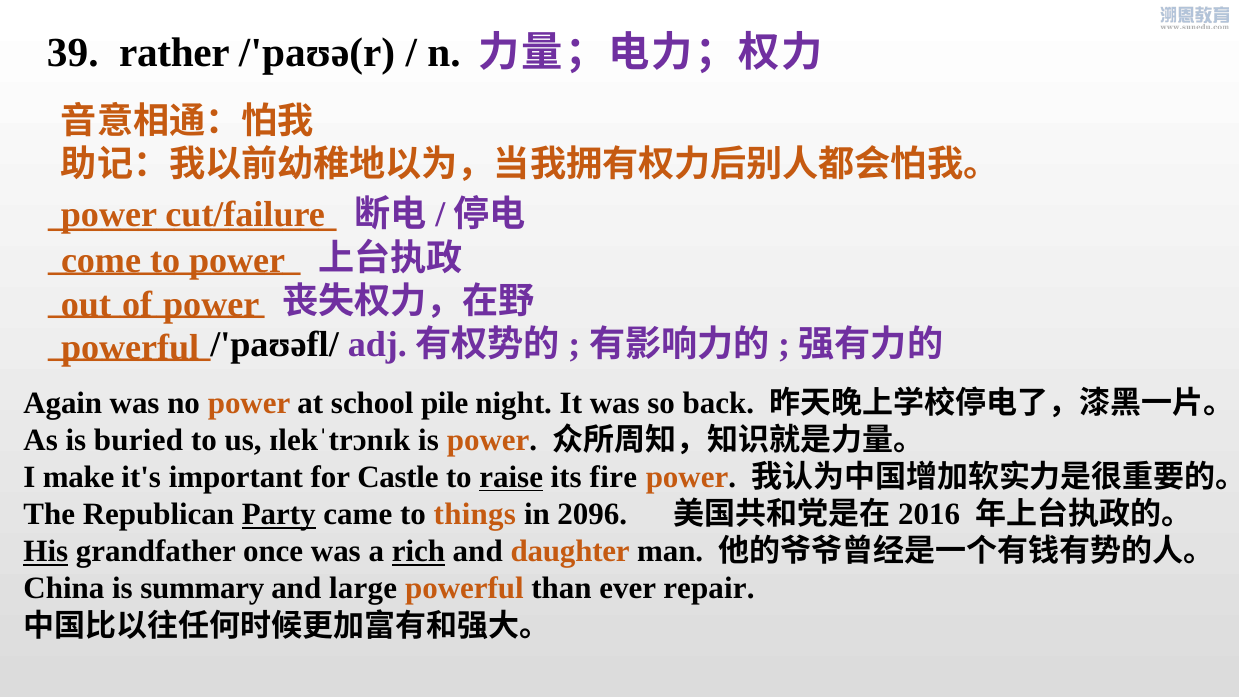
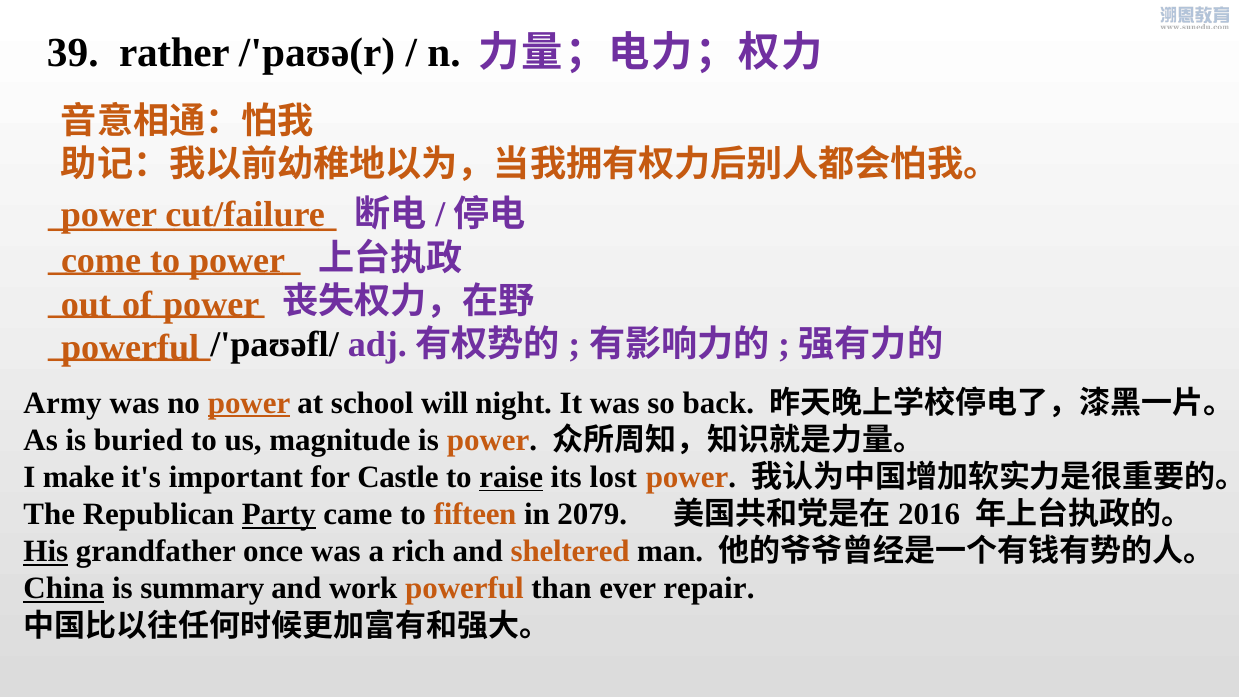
Again: Again -> Army (63, 403)
power underline: none -> present (249, 403)
pile: pile -> will (445, 403)
ɪlekˈtrɔnɪk: ɪlekˈtrɔnɪk -> magnitude (340, 440)
fire: fire -> lost (613, 477)
things: things -> fifteen (475, 514)
2096: 2096 -> 2079 (592, 514)
rich underline: present -> none (418, 551)
daughter: daughter -> sheltered (570, 551)
China underline: none -> present (64, 589)
large: large -> work (363, 589)
